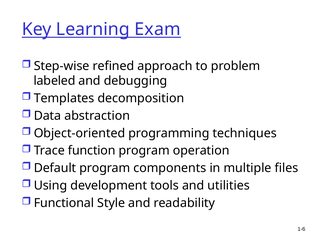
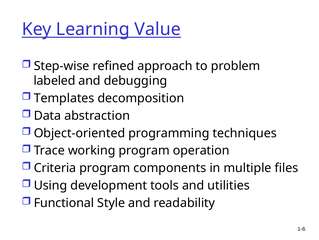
Exam: Exam -> Value (158, 29)
function: function -> working (92, 150)
Default: Default -> Criteria (55, 168)
